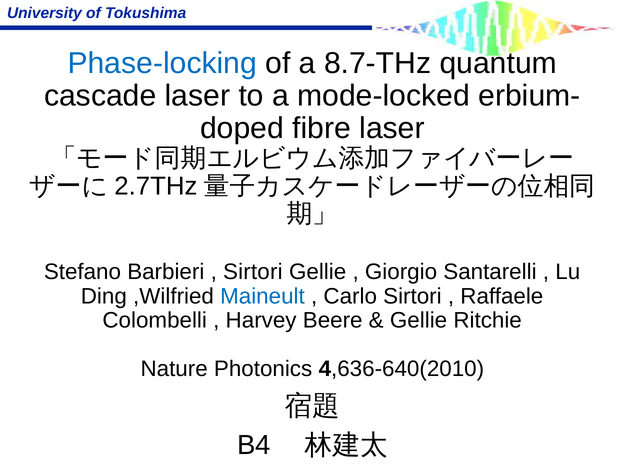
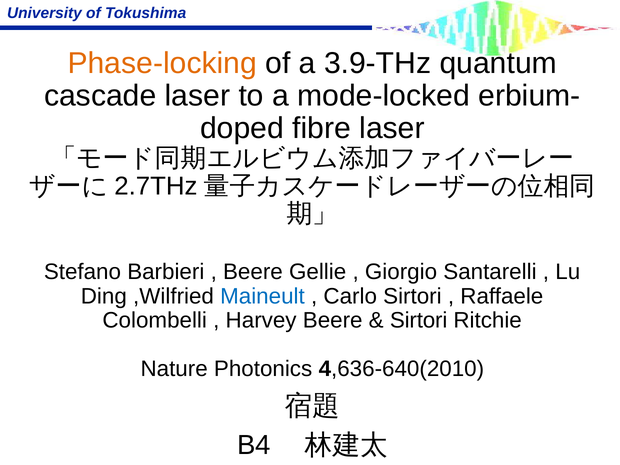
Phase-locking colour: blue -> orange (162, 63)
8.7-THz: 8.7-THz -> 3.9-THz (378, 63)
Sirtori: Sirtori -> Beere (253, 272)
Gellie: Gellie -> Sirtori (419, 320)
